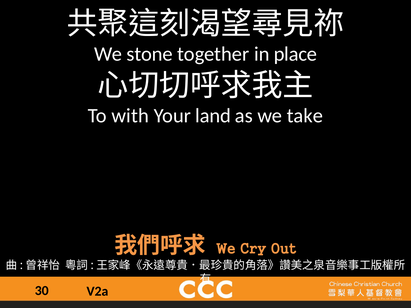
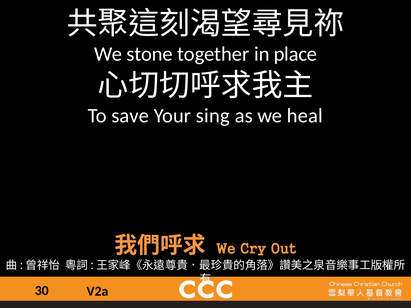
with: with -> save (130, 116)
land: land -> sing (213, 116)
take: take -> heal (305, 116)
